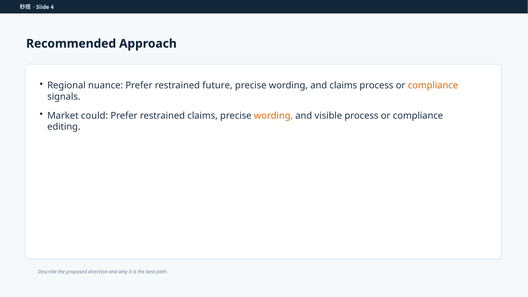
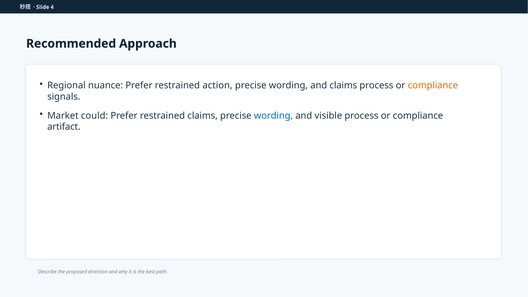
future: future -> action (217, 85)
wording colour: orange -> blue (273, 116)
editing: editing -> artifact (64, 127)
